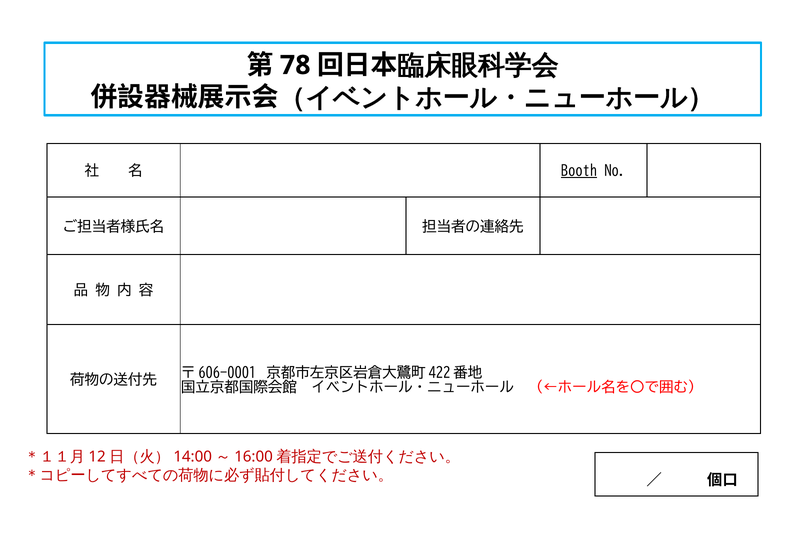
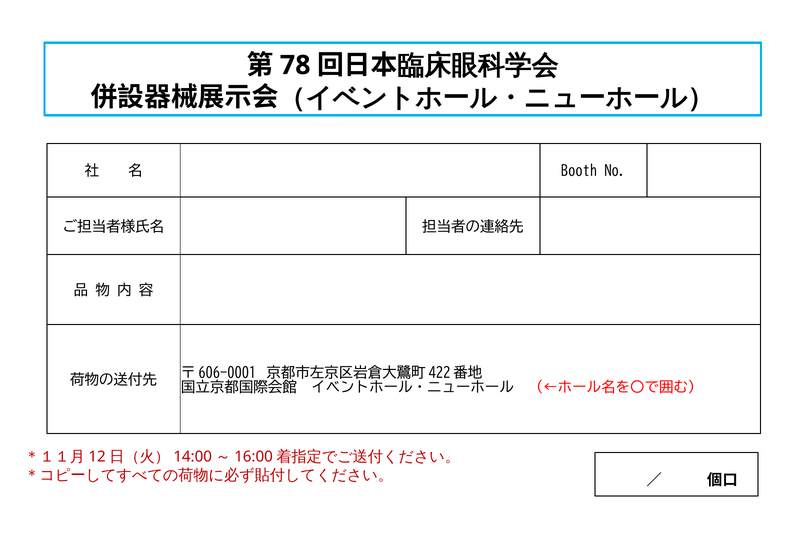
Booth underline: present -> none (579, 171)
